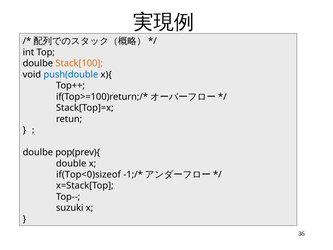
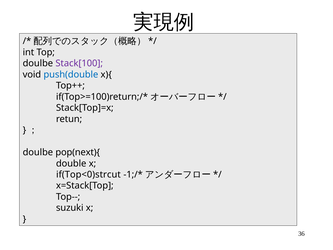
Stack[100 colour: orange -> purple (79, 63)
pop(prev){: pop(prev){ -> pop(next){ (78, 152)
if(Top<0)sizeof: if(Top<0)sizeof -> if(Top<0)strcut (88, 174)
